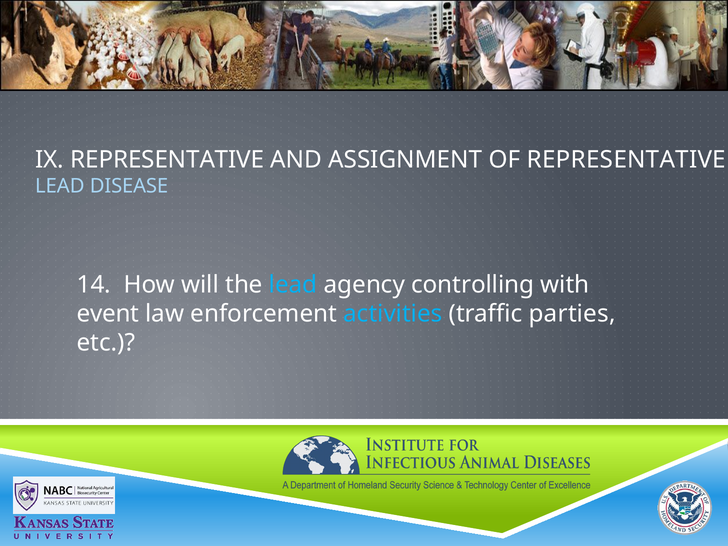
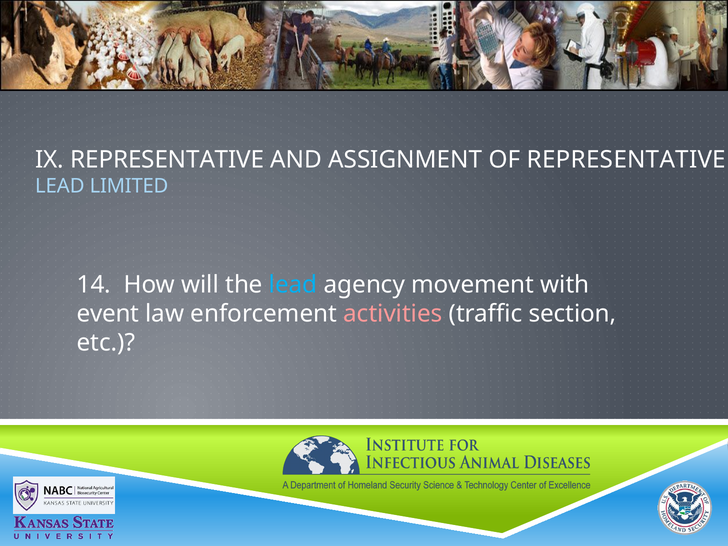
DISEASE: DISEASE -> LIMITED (129, 186)
controlling: controlling -> movement (473, 285)
activities colour: light blue -> pink (393, 314)
parties: parties -> section (572, 314)
